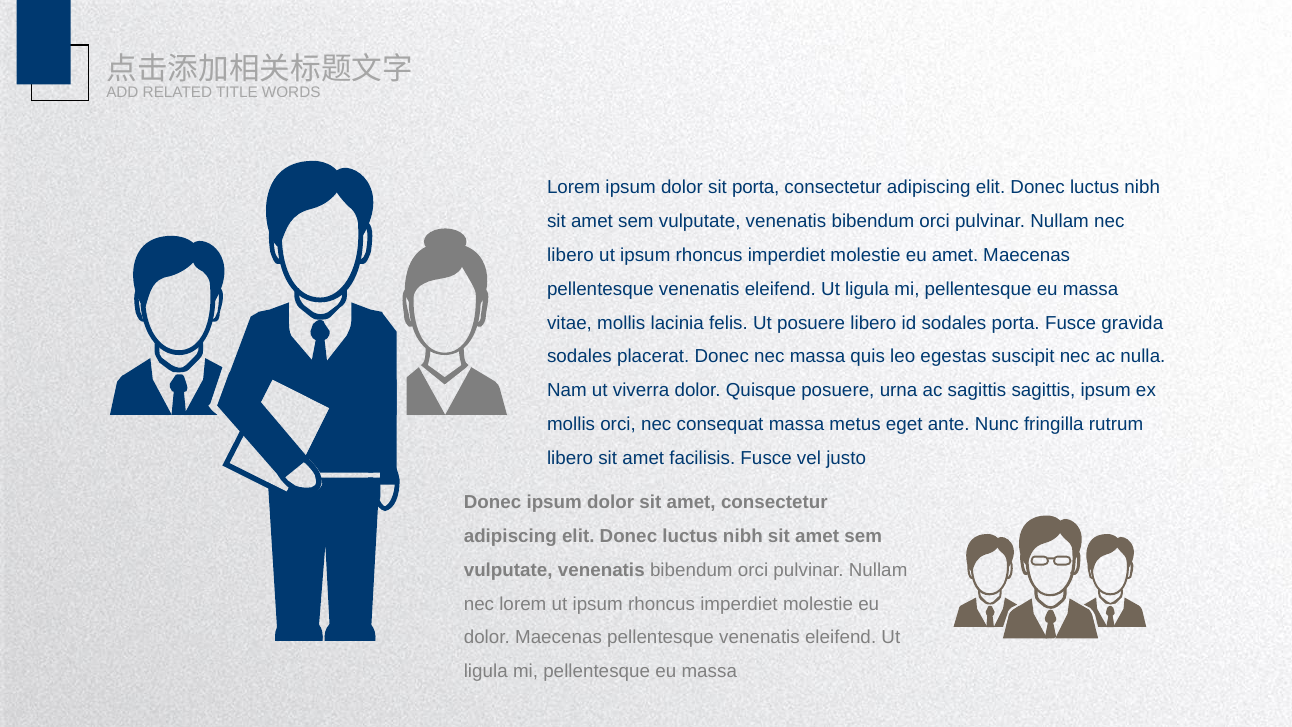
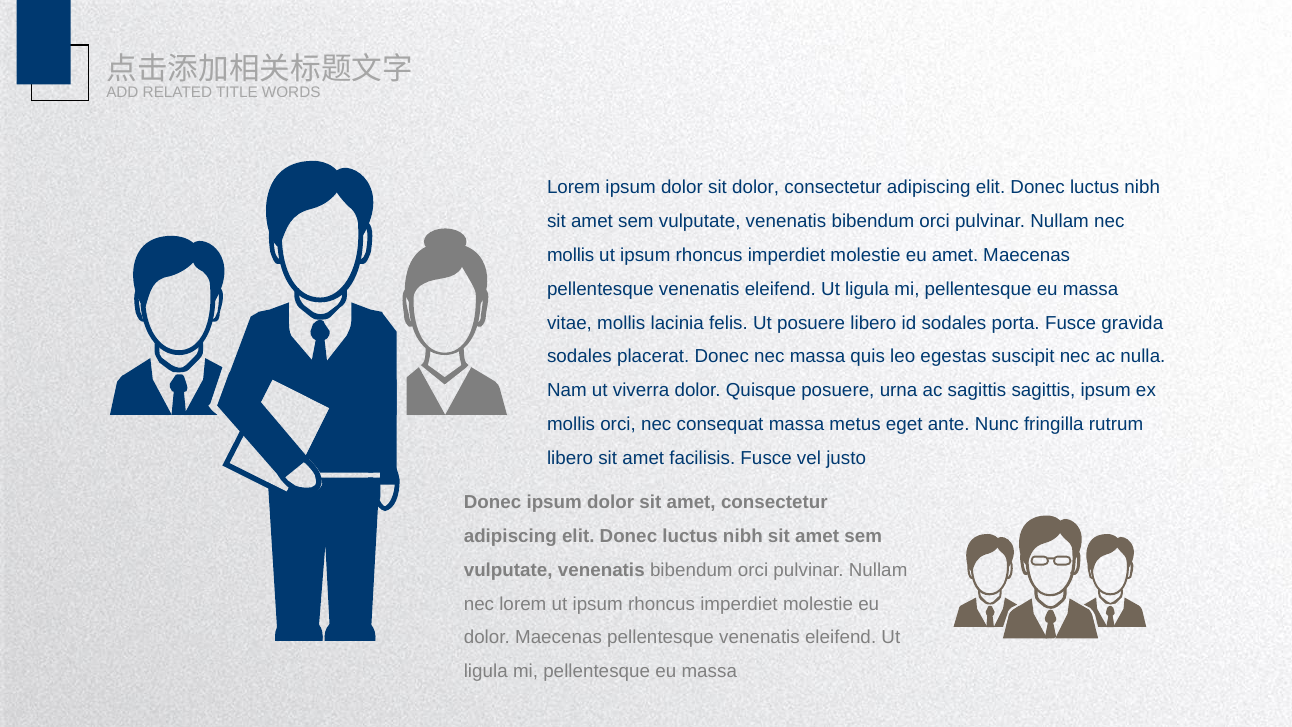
sit porta: porta -> dolor (756, 187)
libero: libero -> mollis (571, 255)
